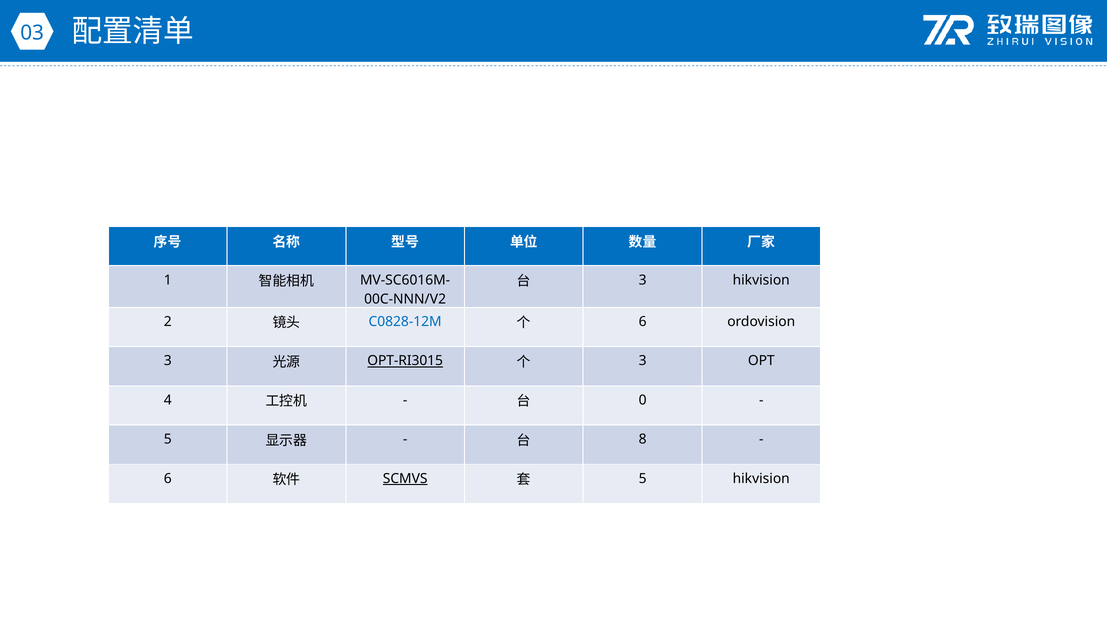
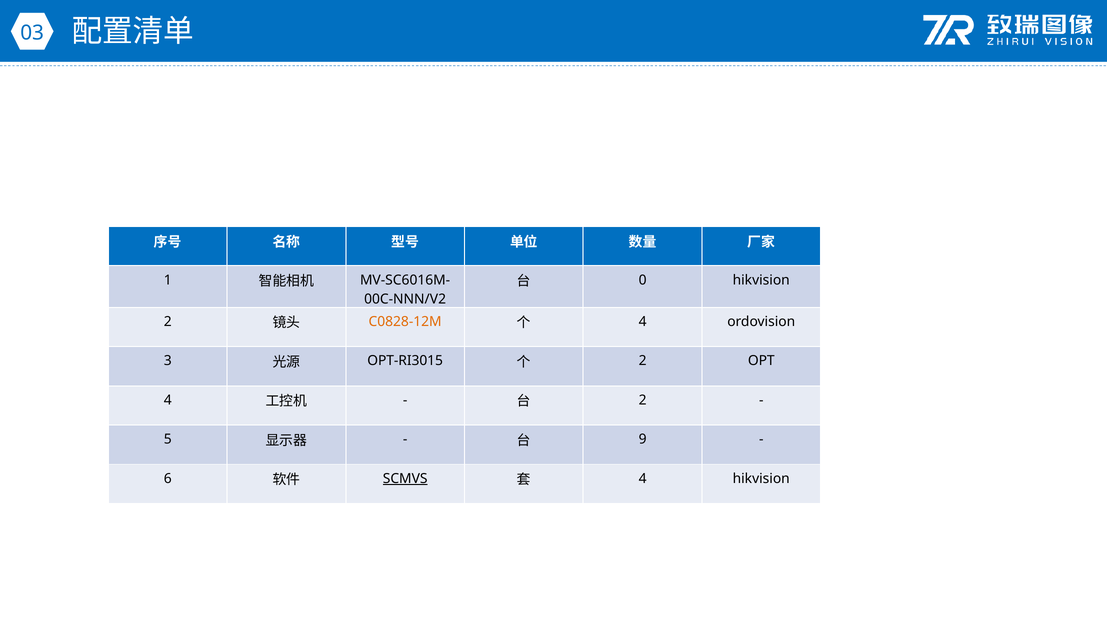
3: 3 -> 0 (643, 280)
C0828-12M colour: blue -> orange (405, 322)
6: 6 -> 4 (643, 322)
OPT-RI3015 underline: present -> none (405, 361)
3: 3 -> 2 (643, 361)
0: 0 -> 2 (643, 400)
8: 8 -> 9 (643, 439)
5: 5 -> 4 (643, 478)
